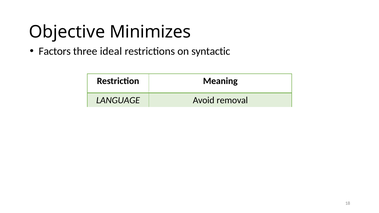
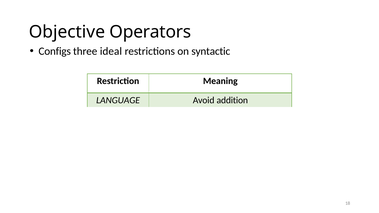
Minimizes: Minimizes -> Operators (150, 32)
Factors: Factors -> Configs (55, 51)
removal: removal -> addition (232, 100)
